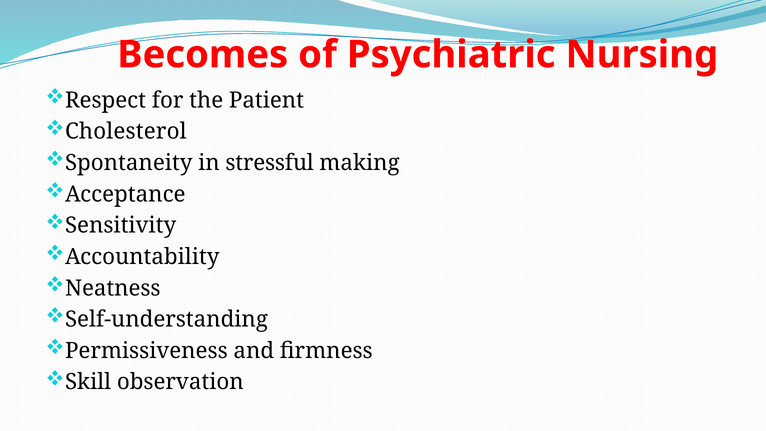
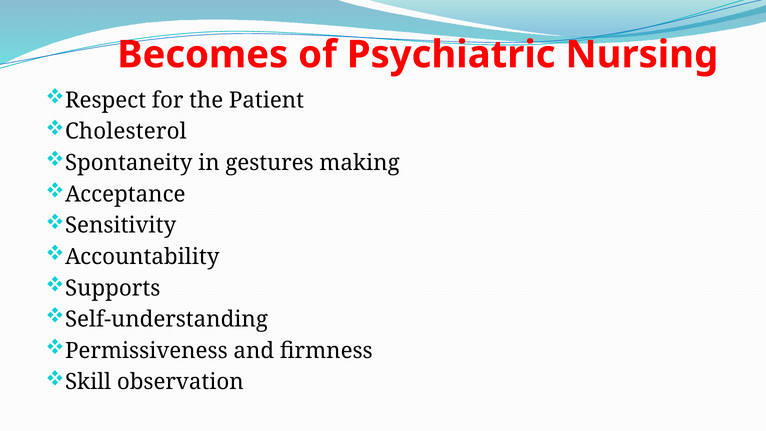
stressful: stressful -> gestures (270, 163)
Neatness: Neatness -> Supports (113, 288)
